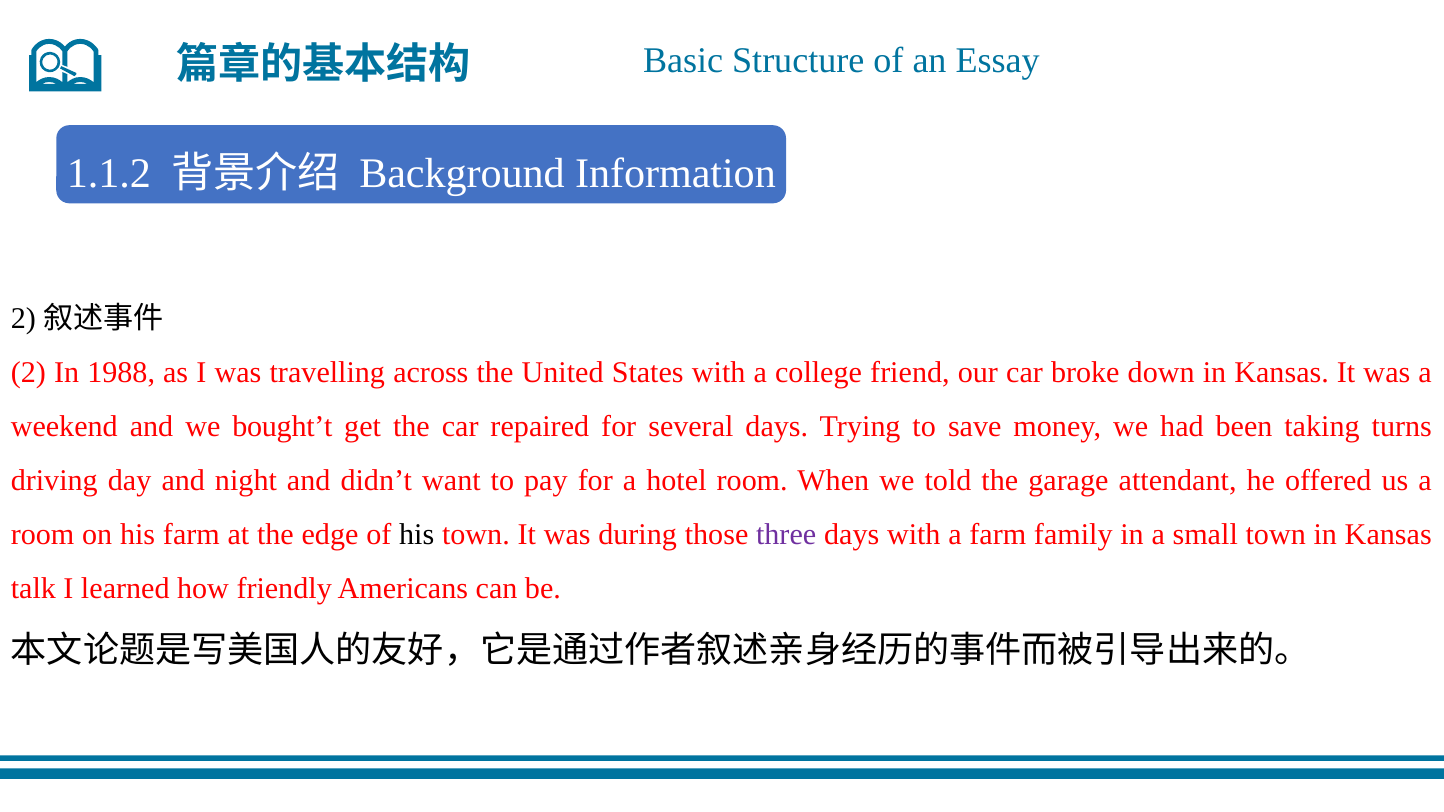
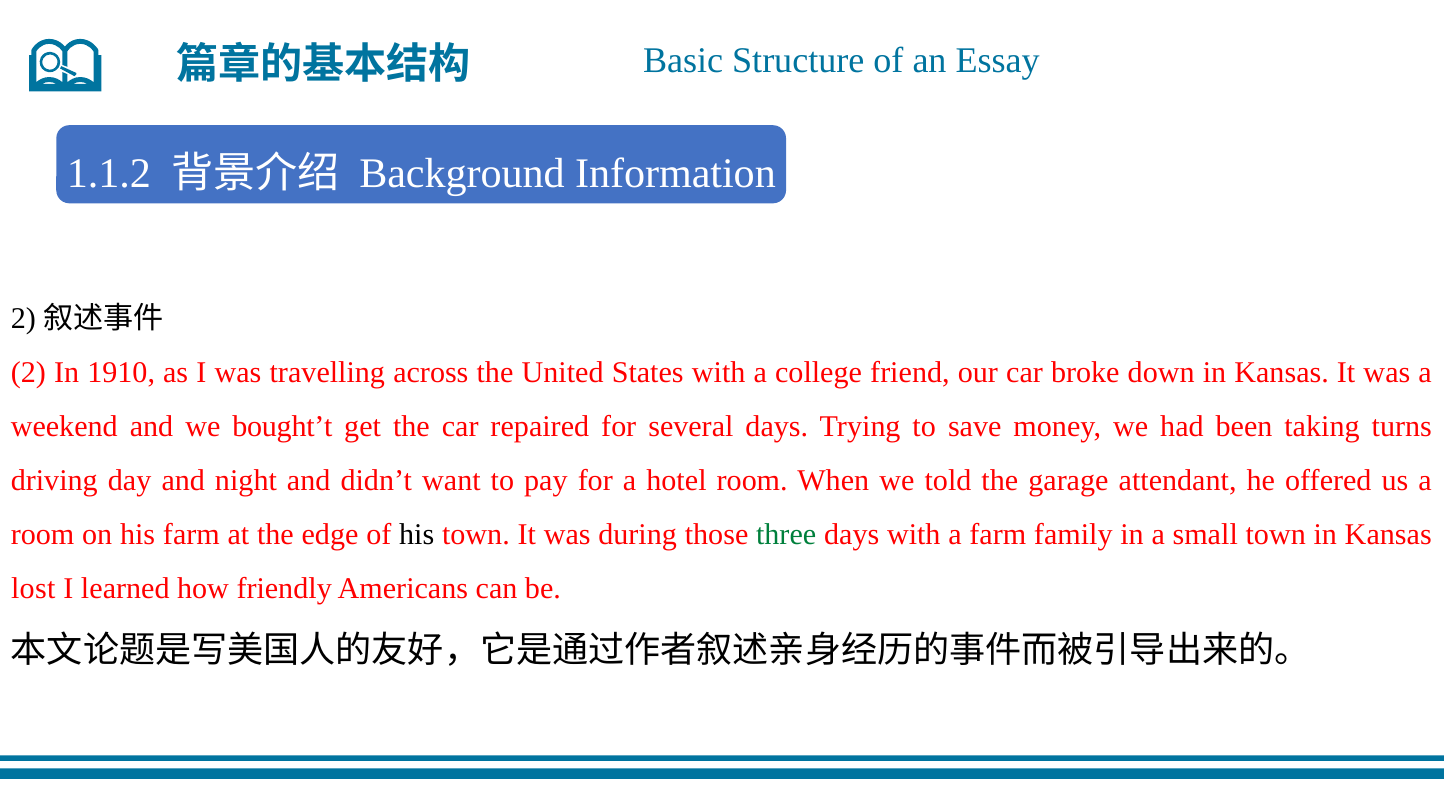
1988: 1988 -> 1910 (121, 372)
three colour: purple -> green (786, 535)
talk: talk -> lost (33, 589)
